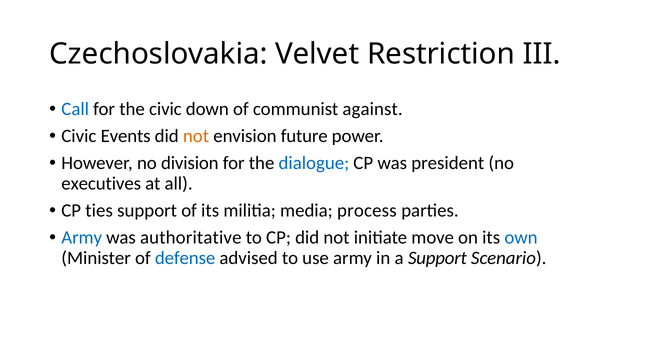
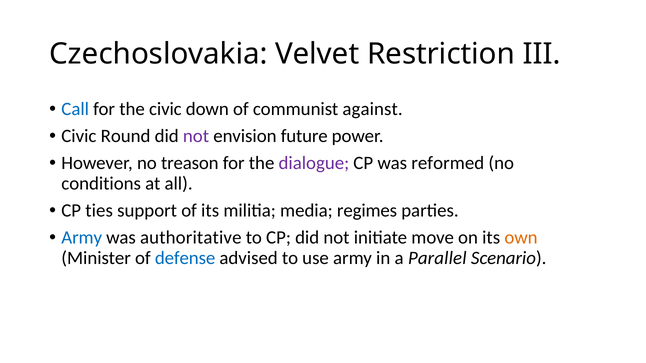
Events: Events -> Round (126, 136)
not colour: orange -> purple (196, 136)
division: division -> treason (190, 163)
dialogue colour: blue -> purple (314, 163)
president: president -> reformed (448, 163)
executives: executives -> conditions (101, 184)
process: process -> regimes (367, 211)
own colour: blue -> orange (521, 238)
a Support: Support -> Parallel (437, 258)
